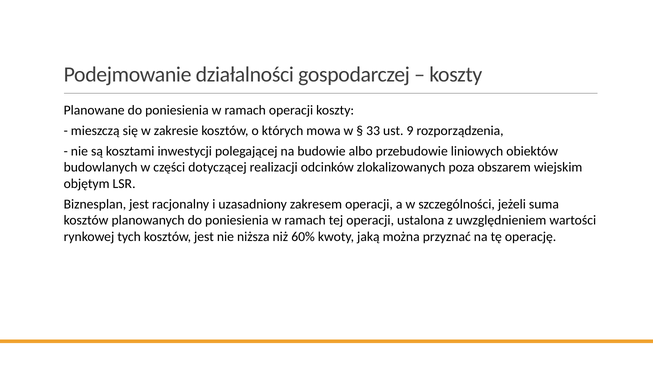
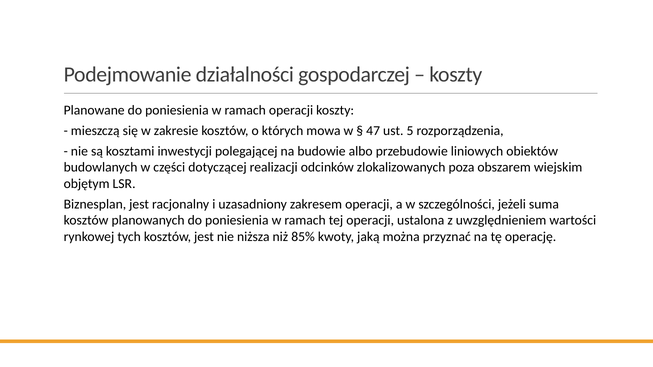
33: 33 -> 47 (373, 131)
9: 9 -> 5 (410, 131)
60%: 60% -> 85% (303, 237)
